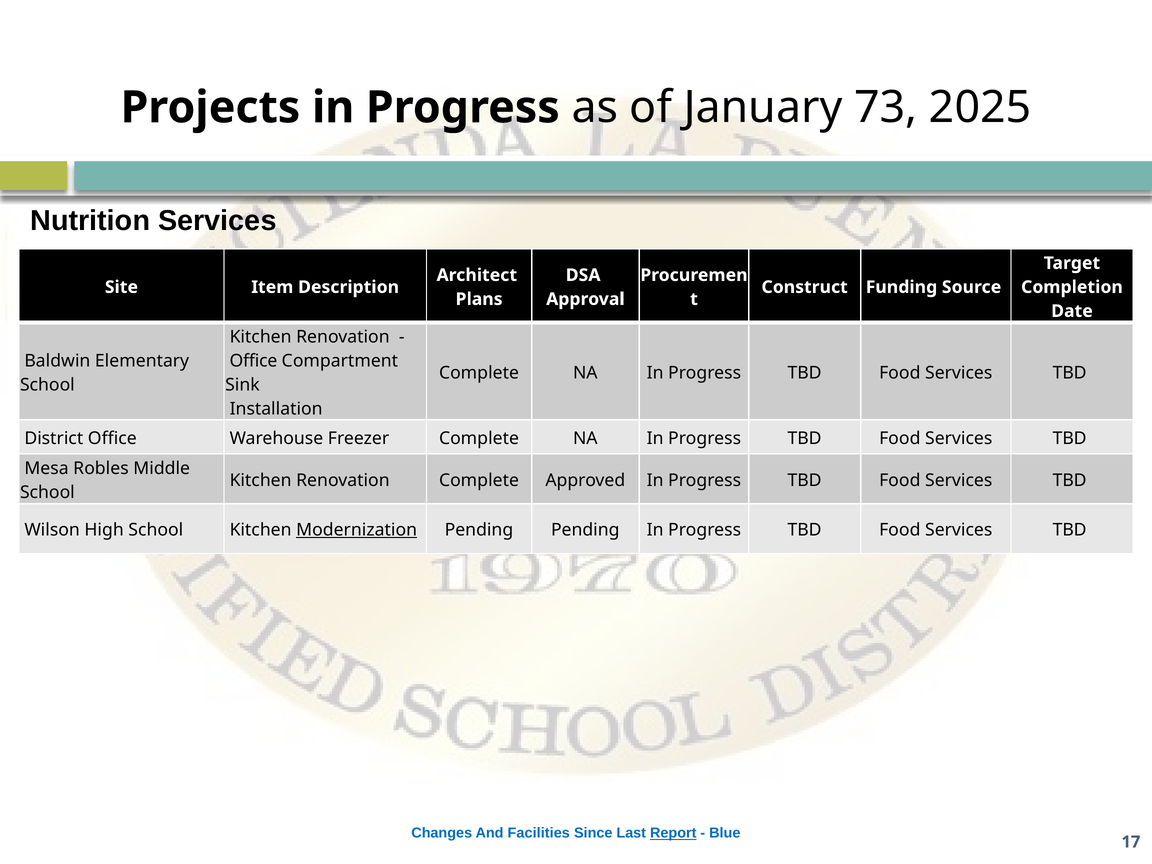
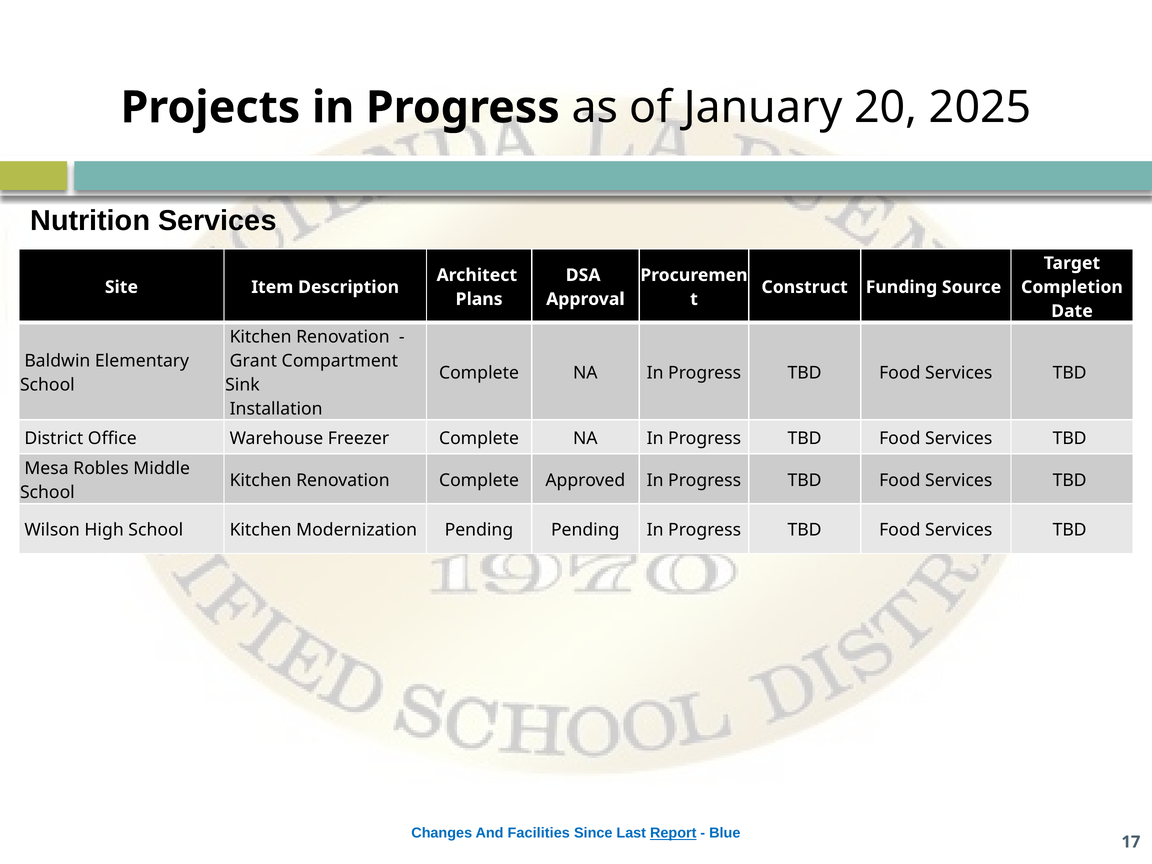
73: 73 -> 20 (886, 108)
Office: Office -> Grant (253, 361)
Modernization underline: present -> none (357, 530)
